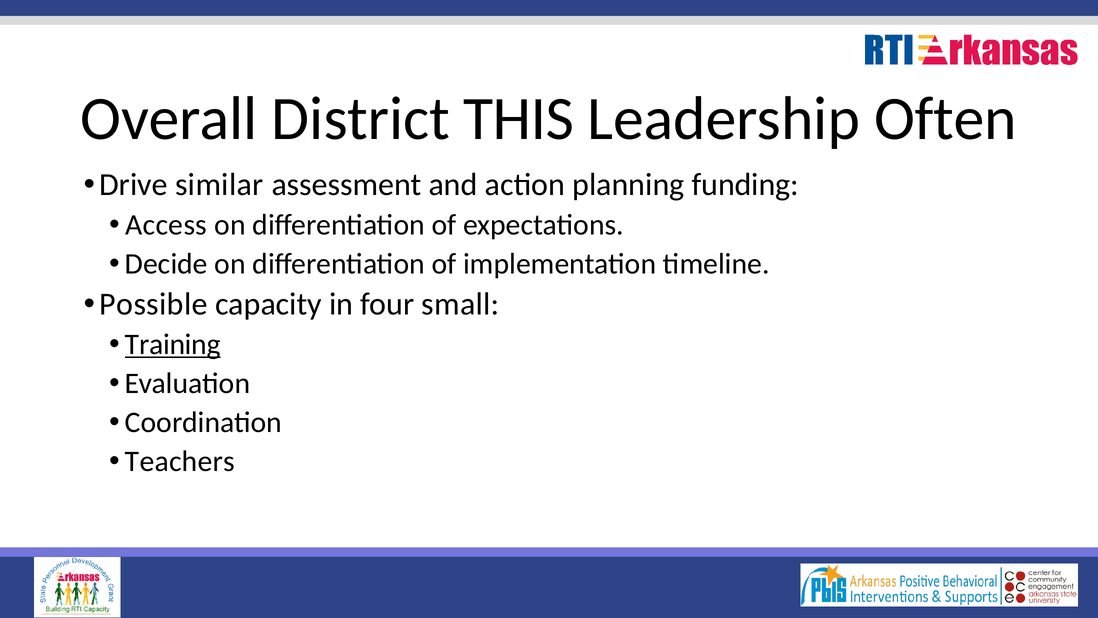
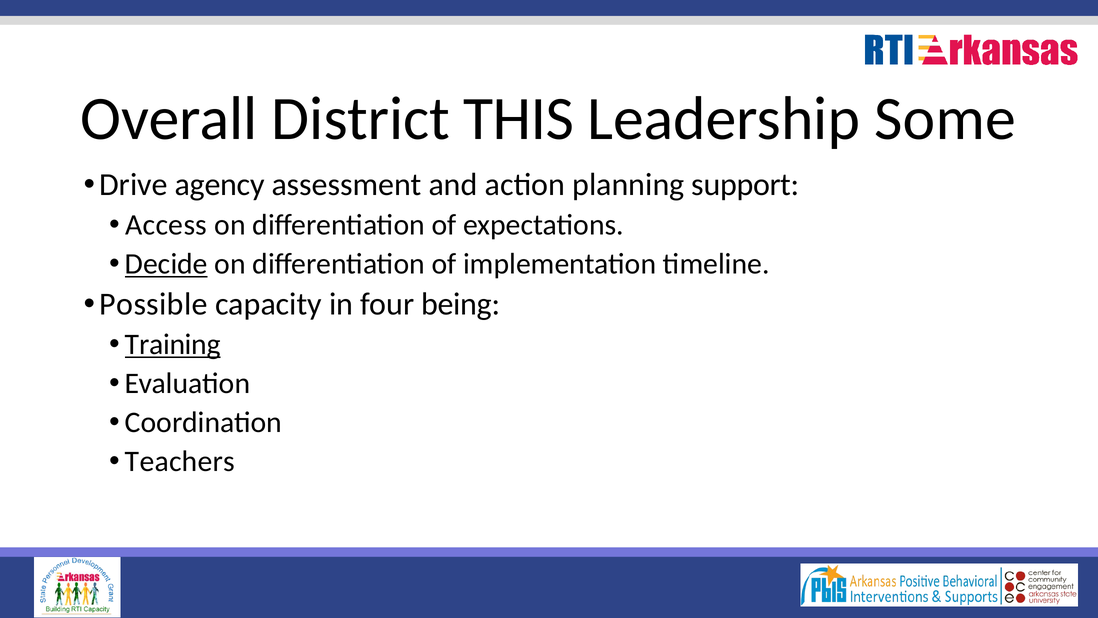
Often: Often -> Some (945, 119)
similar: similar -> agency (220, 185)
funding: funding -> support (745, 185)
Decide underline: none -> present (166, 264)
small: small -> being (461, 304)
